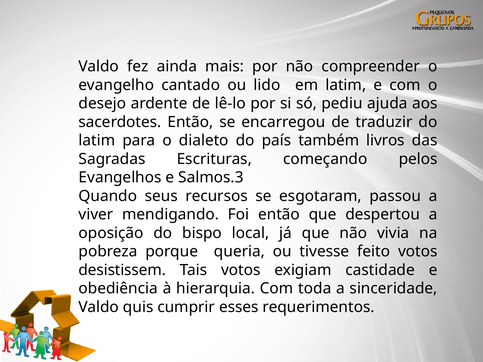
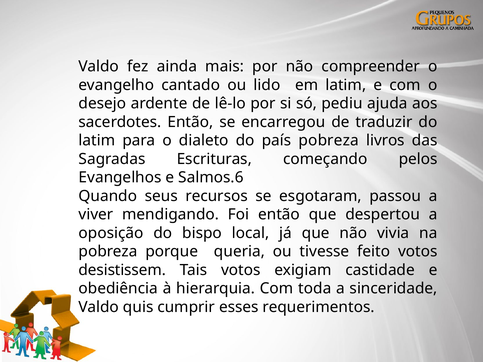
país também: também -> pobreza (329, 141)
Salmos.3: Salmos.3 -> Salmos.6 (211, 178)
